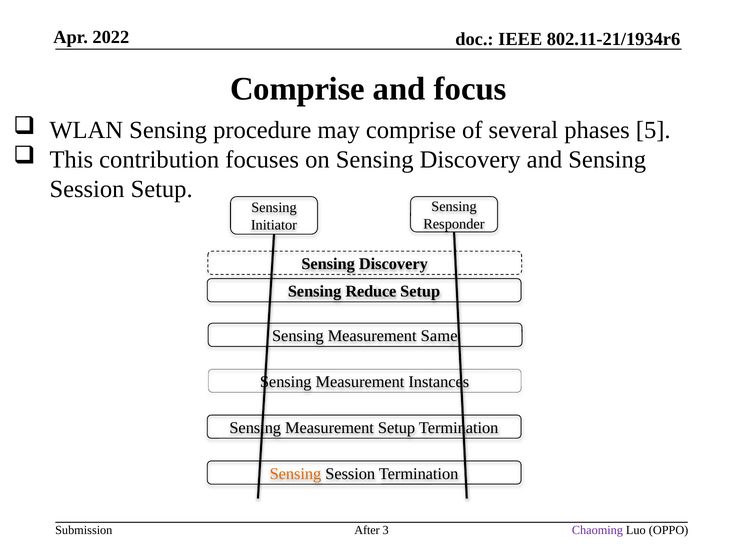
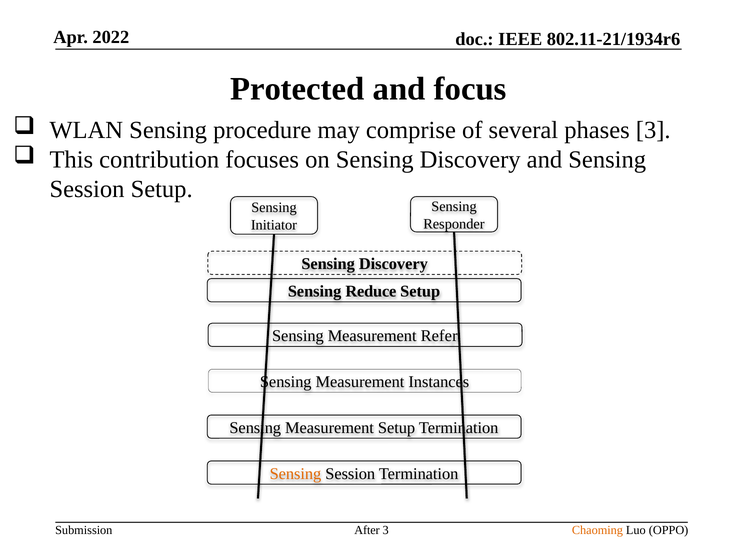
Comprise: Comprise -> Protected (297, 89)
phases 5: 5 -> 3 (653, 130)
Same: Same -> Refer (439, 336)
Chaoming colour: purple -> orange (597, 530)
